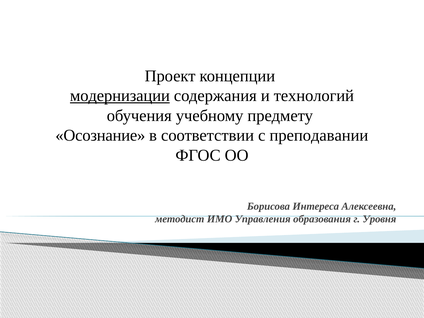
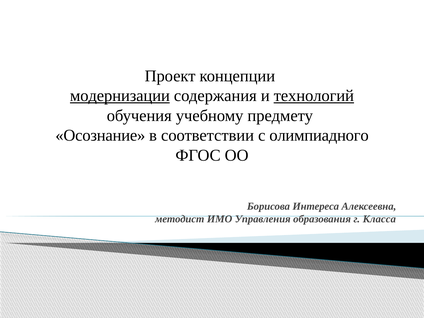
технологий underline: none -> present (314, 96)
преподавании: преподавании -> олимпиадного (319, 135)
Уровня: Уровня -> Класса (379, 219)
